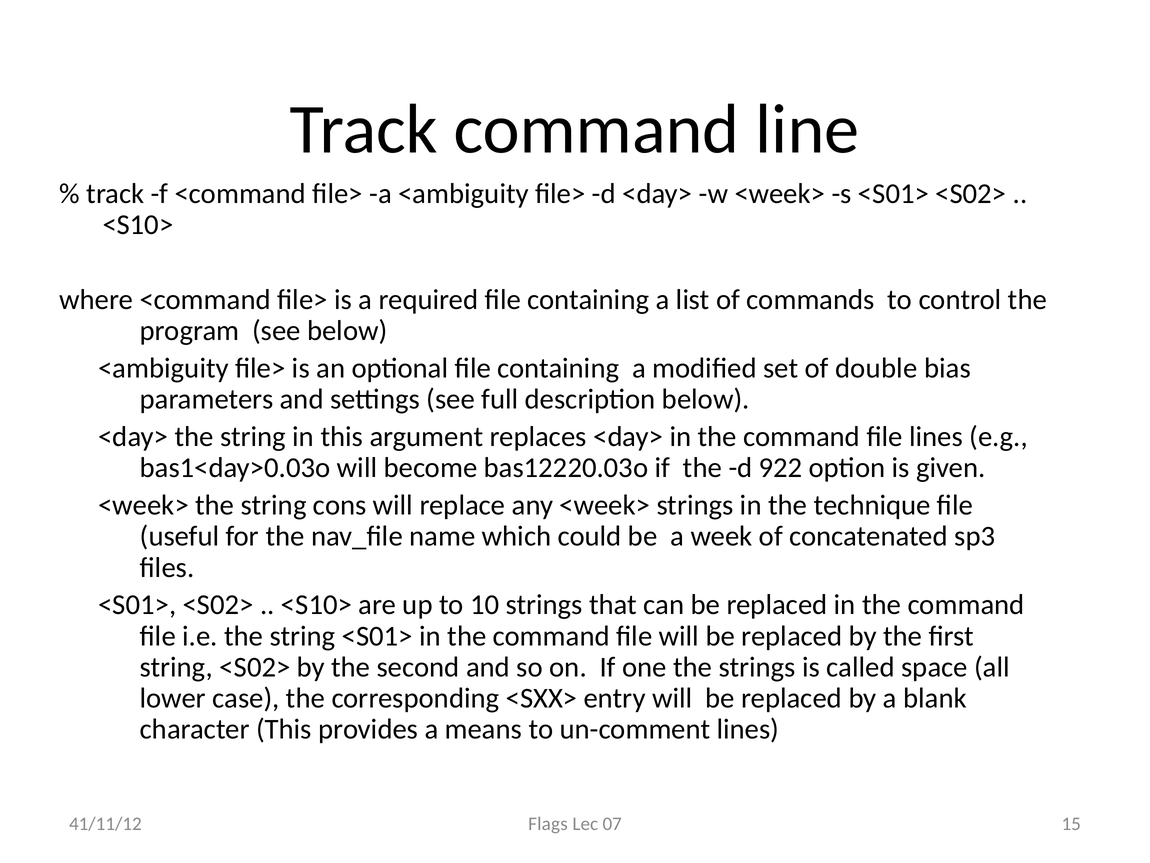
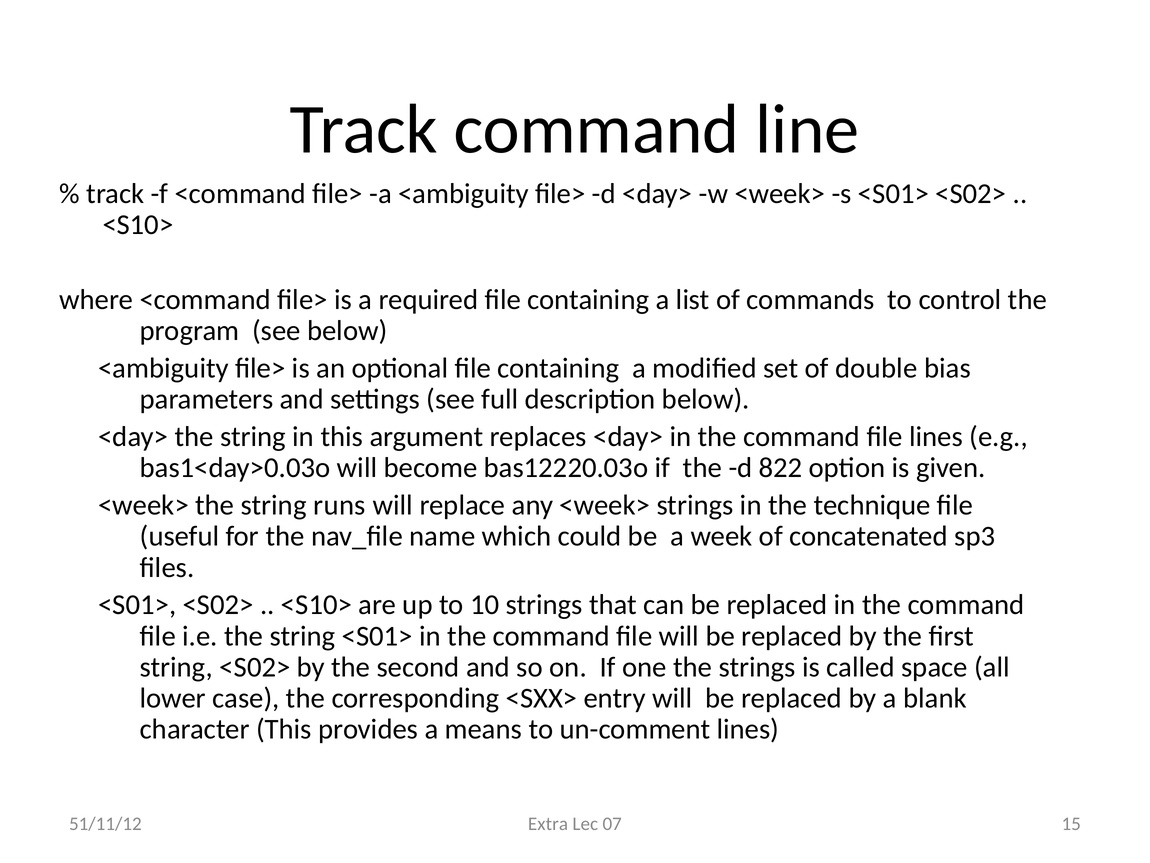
922: 922 -> 822 (781, 468)
cons: cons -> runs (339, 505)
Flags: Flags -> Extra (548, 823)
41/11/12: 41/11/12 -> 51/11/12 (105, 824)
